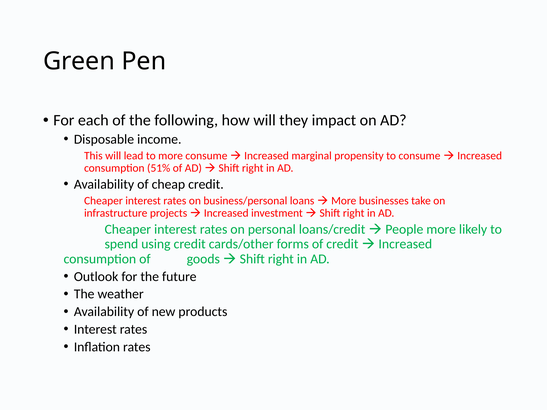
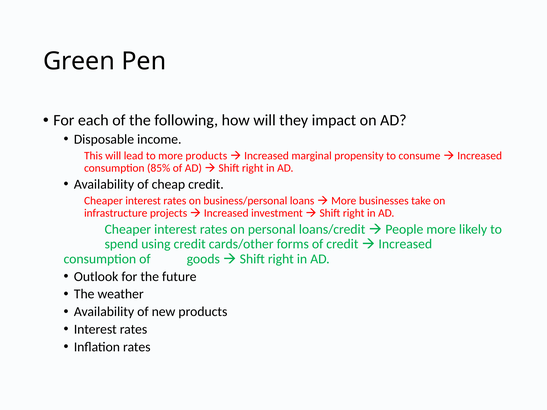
more consume: consume -> products (206, 156)
51%: 51% -> 85% (159, 168)
